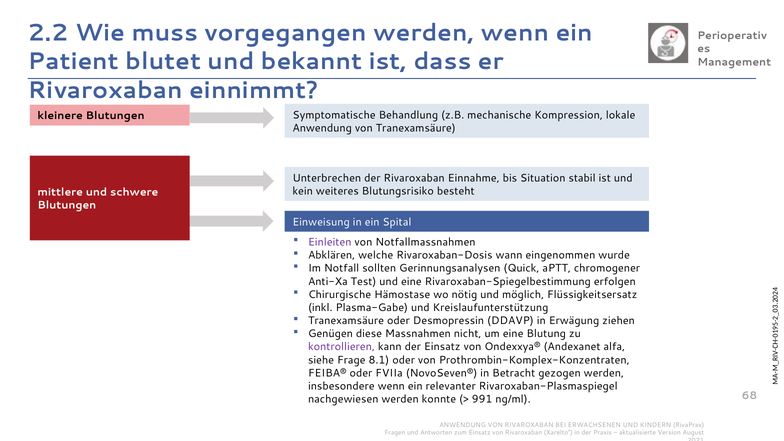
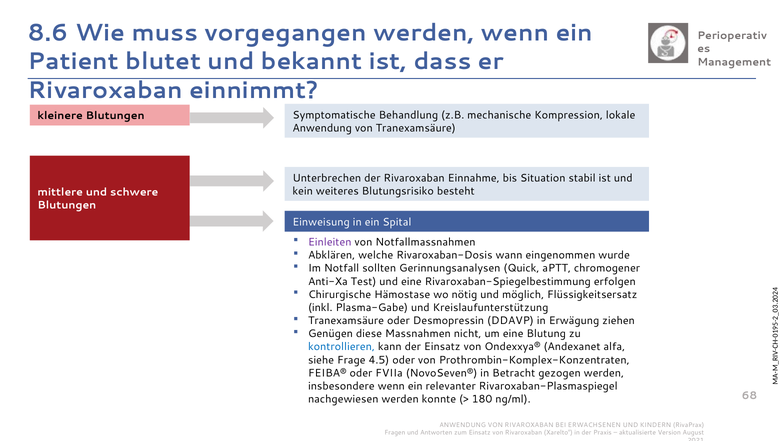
2.2: 2.2 -> 8.6 (48, 33)
kontrollieren colour: purple -> blue (341, 347)
8.1: 8.1 -> 4.5 (379, 360)
991: 991 -> 180 (482, 399)
